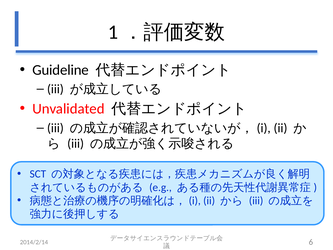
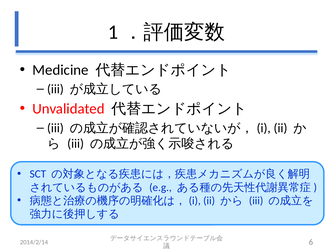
Guideline: Guideline -> Medicine (61, 70)
